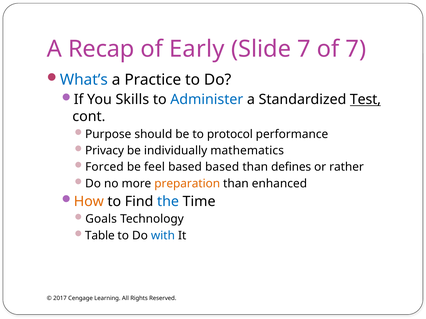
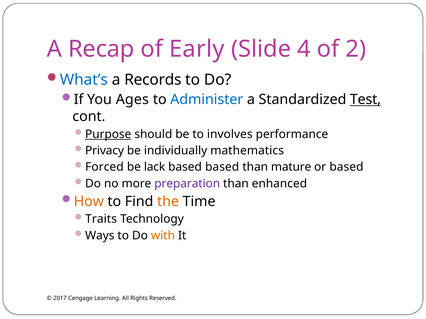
Slide 7: 7 -> 4 (304, 49)
of 7: 7 -> 2 (356, 49)
Practice: Practice -> Records (153, 80)
Skills: Skills -> Ages (132, 100)
Purpose underline: none -> present (108, 134)
protocol: protocol -> involves (230, 134)
feel: feel -> lack (155, 167)
defines: defines -> mature (291, 167)
or rather: rather -> based (346, 167)
preparation colour: orange -> purple (187, 184)
the colour: blue -> orange (168, 202)
Goals: Goals -> Traits (101, 219)
Table: Table -> Ways (100, 236)
with colour: blue -> orange (163, 236)
